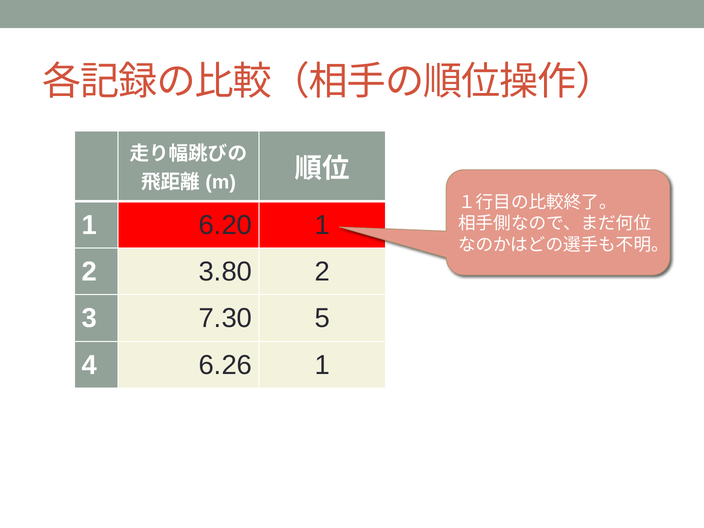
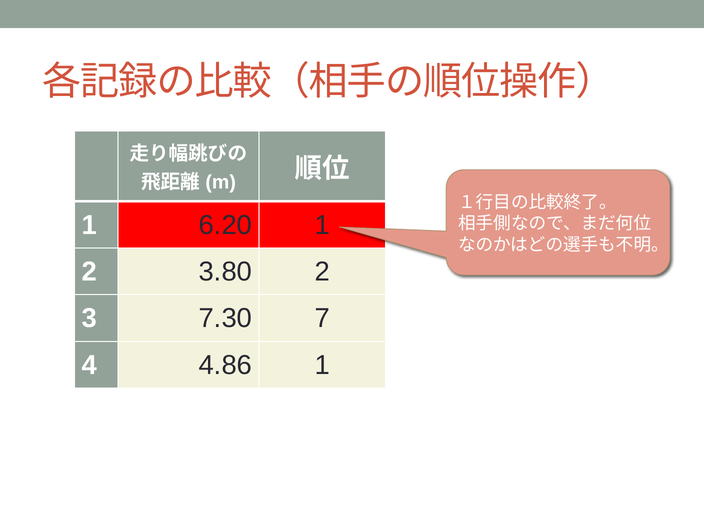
5: 5 -> 7 (322, 318)
6.26: 6.26 -> 4.86 (225, 365)
